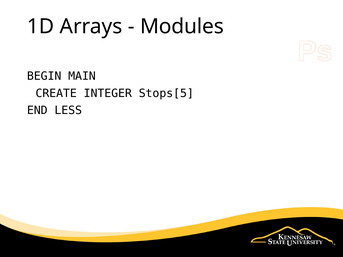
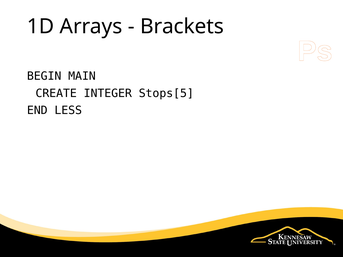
Modules: Modules -> Brackets (182, 27)
